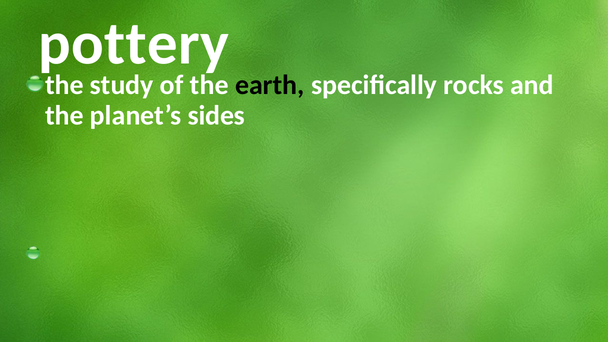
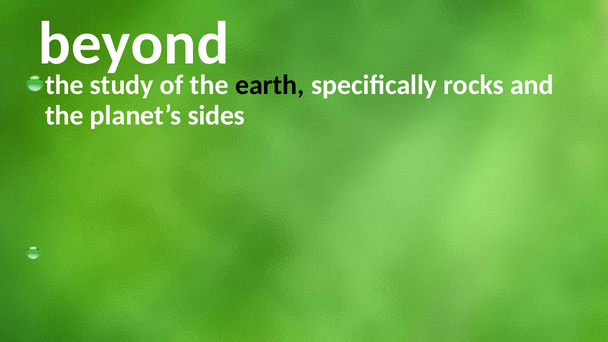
pottery: pottery -> beyond (134, 44)
